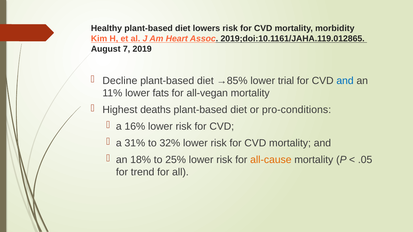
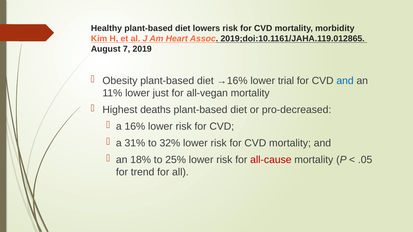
Decline: Decline -> Obesity (120, 81)
→85%: →85% -> →16% (232, 81)
fats: fats -> just (161, 93)
pro-conditions: pro-conditions -> pro-decreased (297, 110)
all-cause colour: orange -> red (271, 160)
